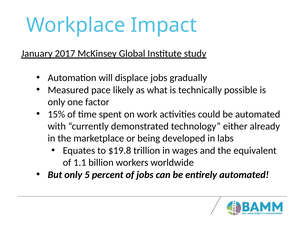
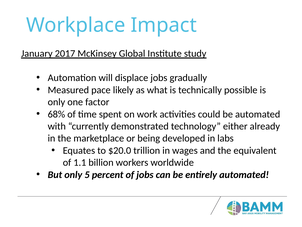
15%: 15% -> 68% (56, 114)
$19.8: $19.8 -> $20.0 (120, 150)
